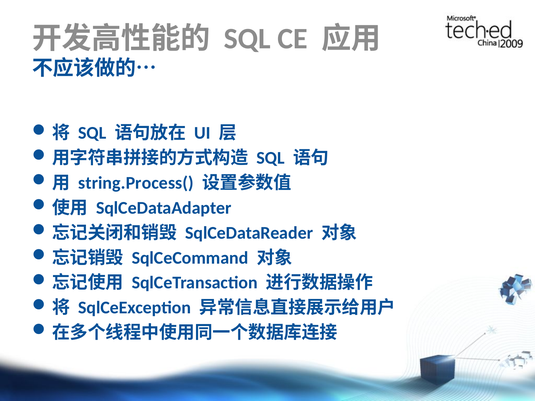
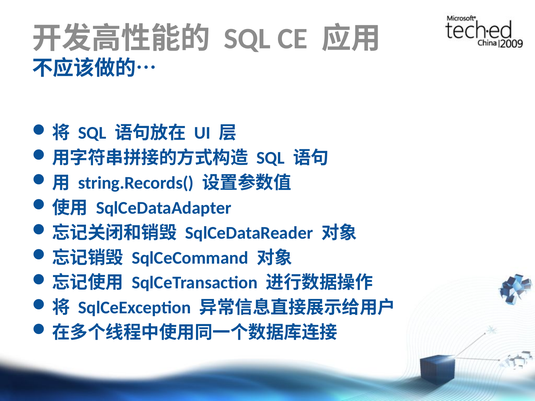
string.Process(: string.Process( -> string.Records( (136, 183)
